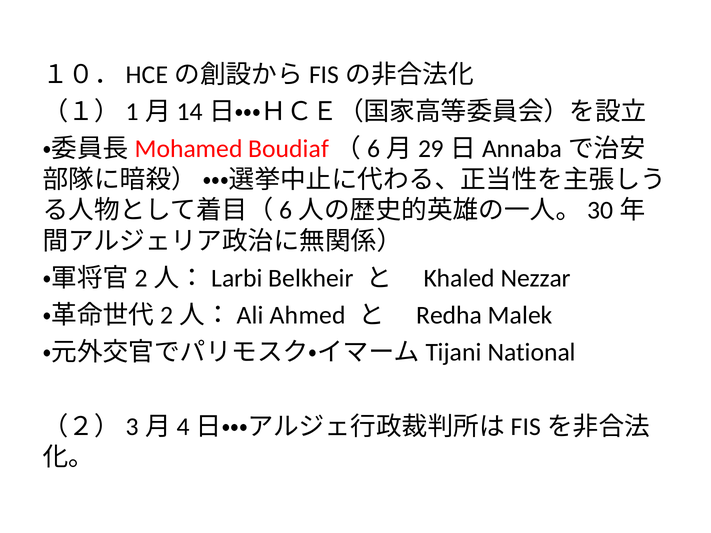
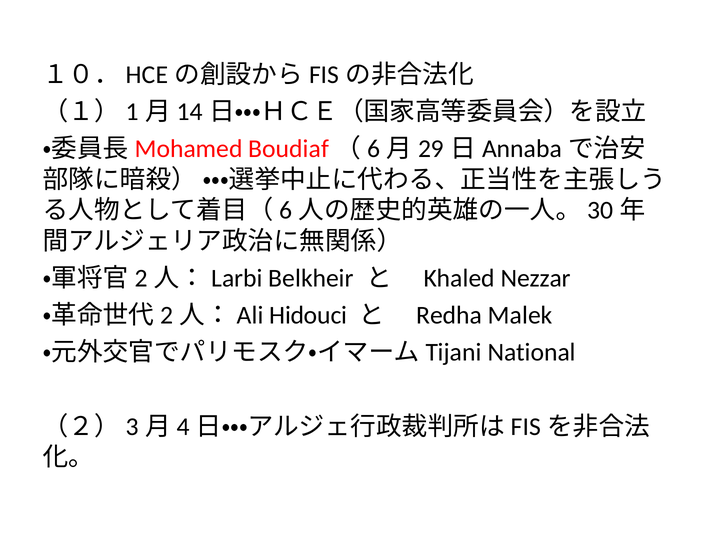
Ahmed: Ahmed -> Hidouci (308, 315)
